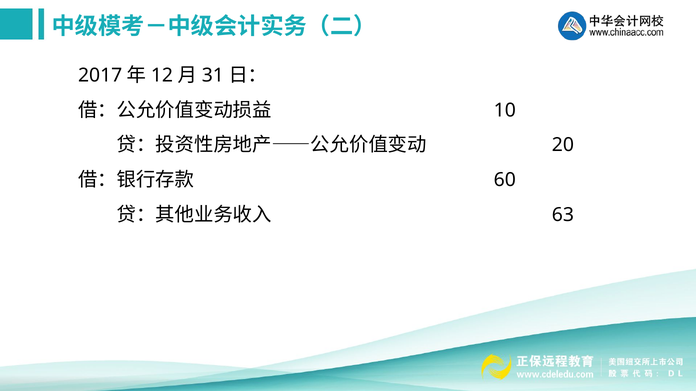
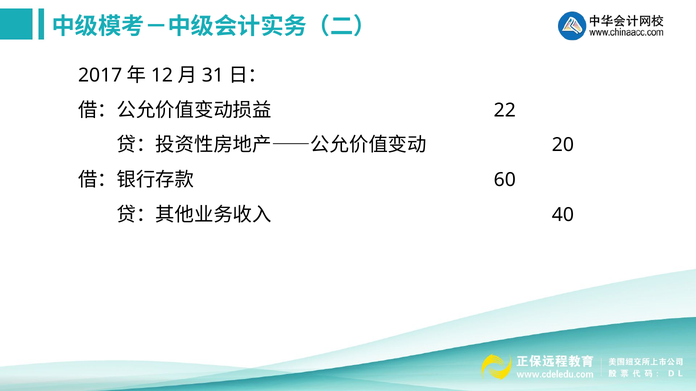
10: 10 -> 22 (505, 111)
63: 63 -> 40 (563, 215)
